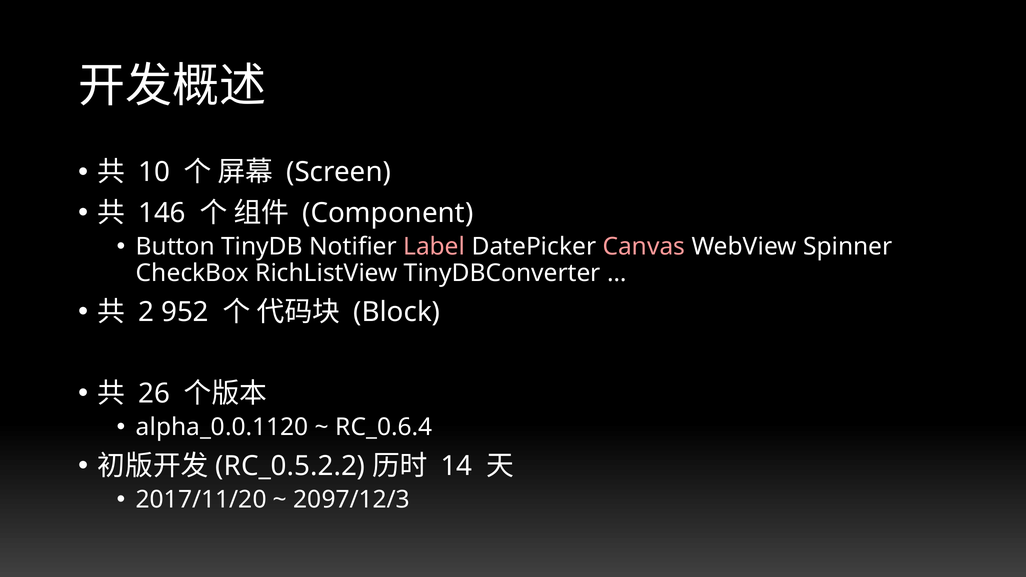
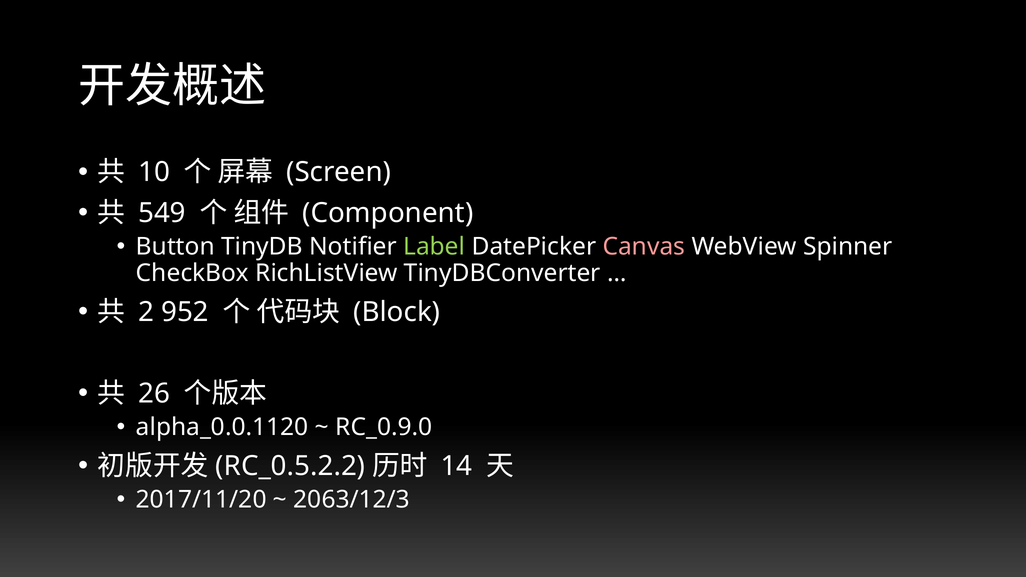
146: 146 -> 549 (162, 213)
Label colour: pink -> light green (434, 247)
RC_0.6.4: RC_0.6.4 -> RC_0.9.0 (384, 427)
2097/12/3: 2097/12/3 -> 2063/12/3 (352, 500)
